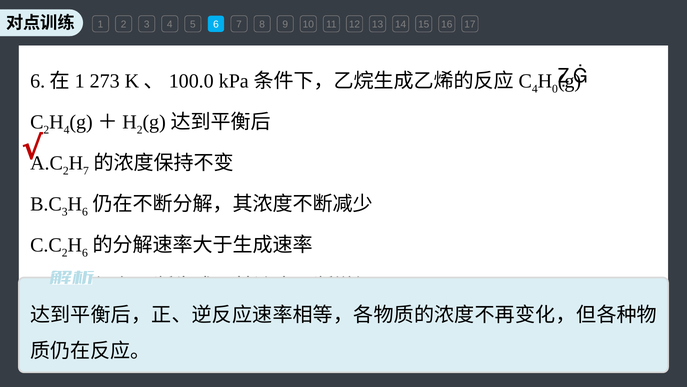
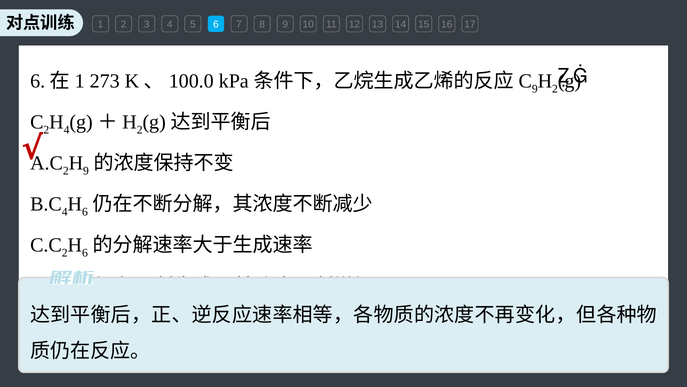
4: 4 -> 9 (535, 89)
0: 0 -> 2 (555, 89)
7: 7 -> 9 (86, 171)
3: 3 -> 4 (65, 212)
